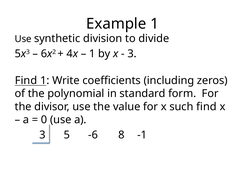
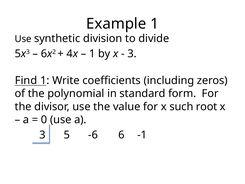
such find: find -> root (207, 106)
8: 8 -> 6 (121, 135)
